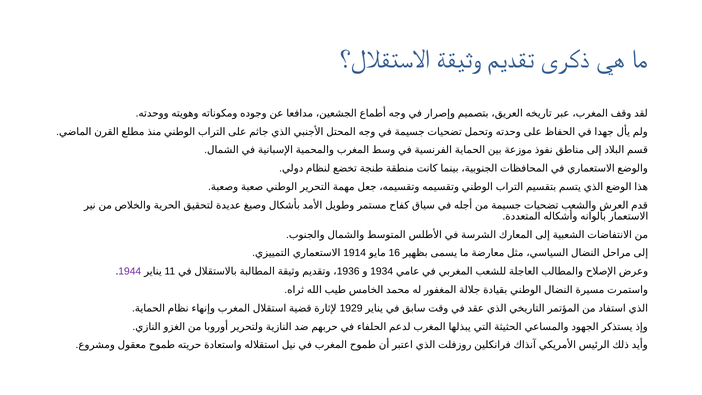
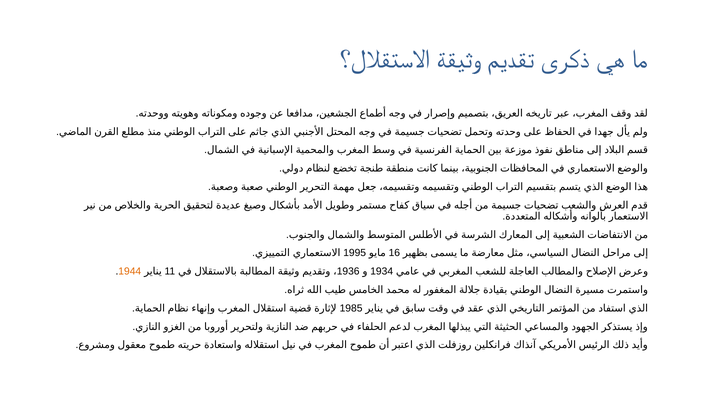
1914: 1914 -> 1995 (355, 253)
1944 colour: purple -> orange (130, 271)
1929: 1929 -> 1985 (351, 308)
